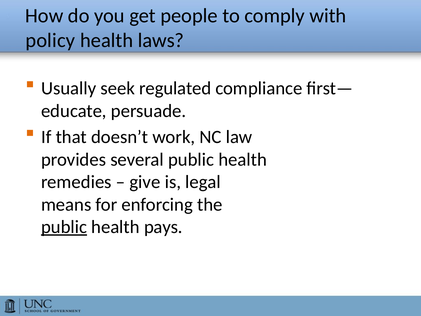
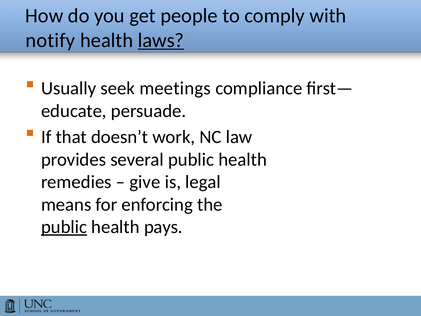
policy: policy -> notify (50, 40)
laws underline: none -> present (161, 40)
regulated: regulated -> meetings (175, 88)
